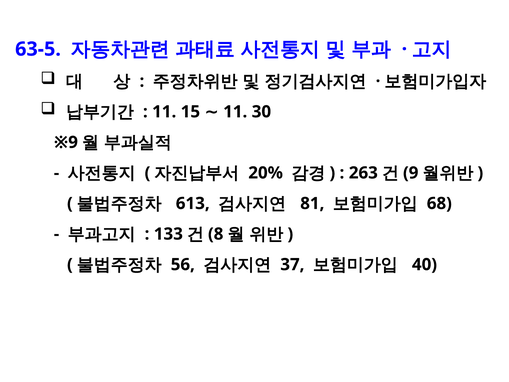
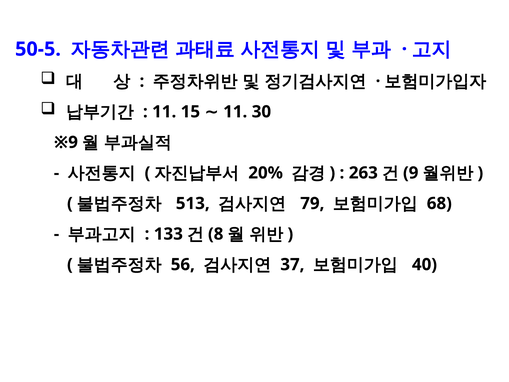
63-5: 63-5 -> 50-5 (38, 49)
613: 613 -> 513 (193, 203)
81: 81 -> 79 (312, 203)
